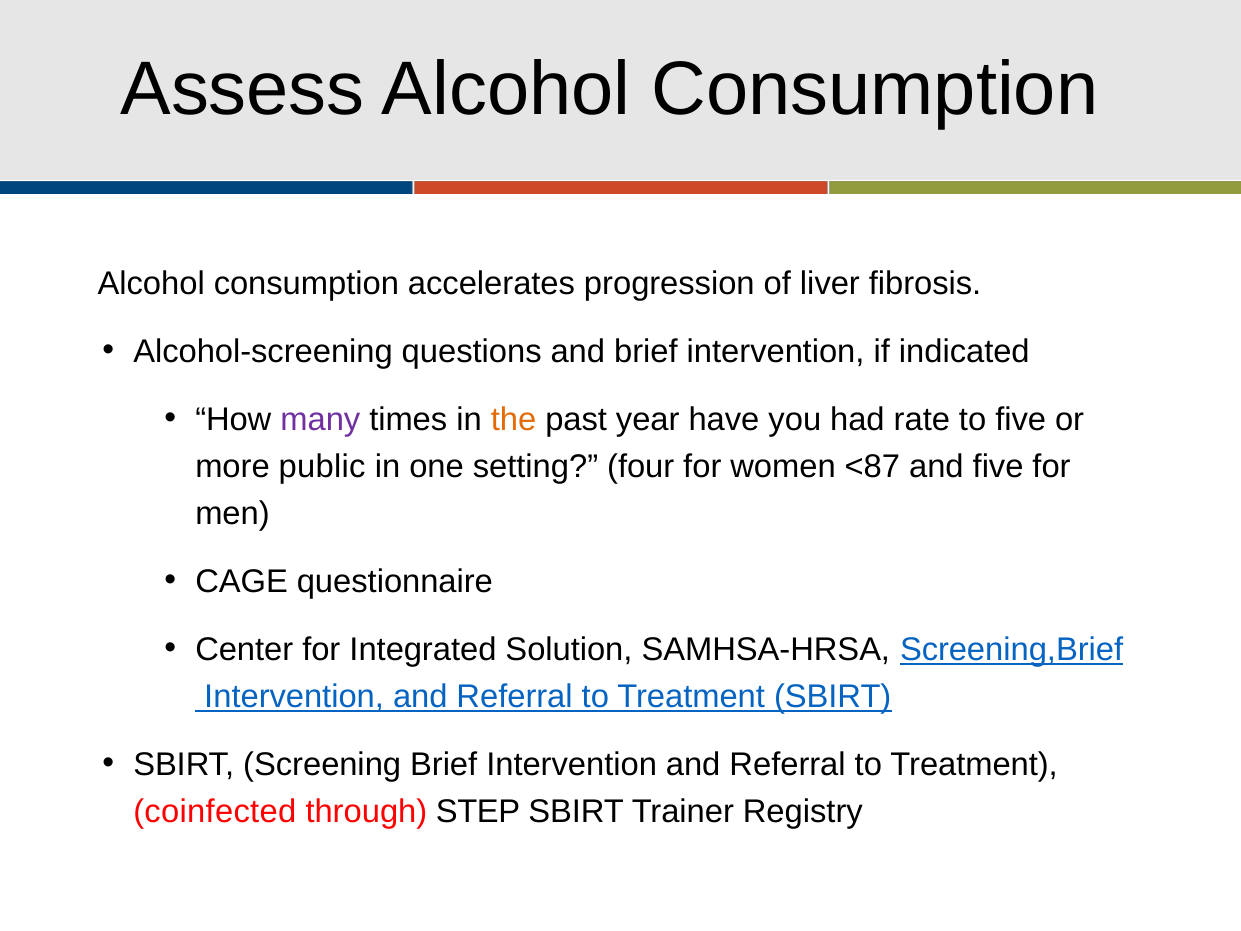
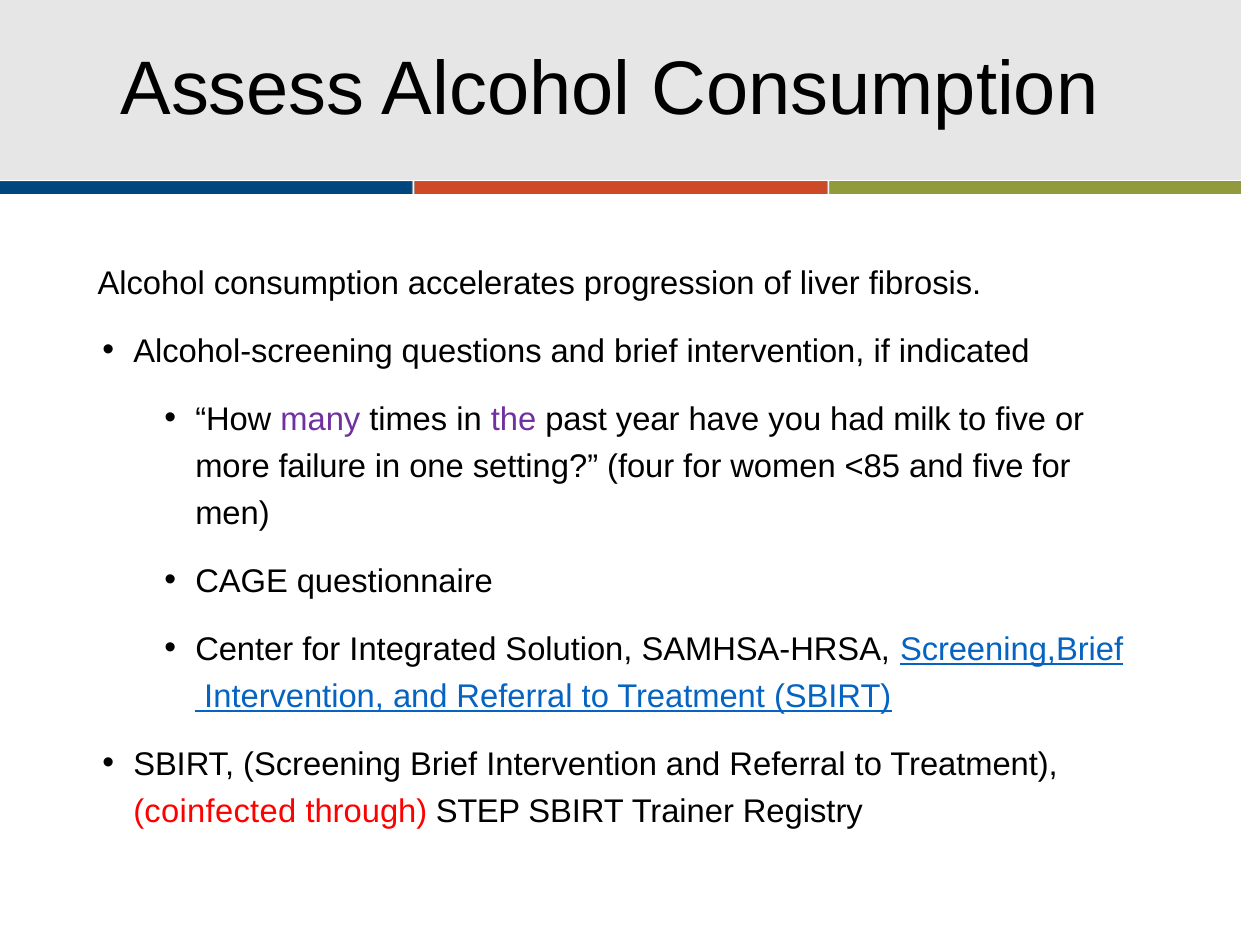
the colour: orange -> purple (514, 419)
rate: rate -> milk (922, 419)
public: public -> failure (322, 466)
<87: <87 -> <85 (872, 466)
